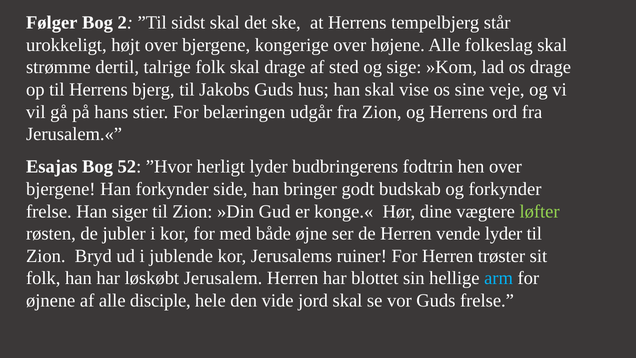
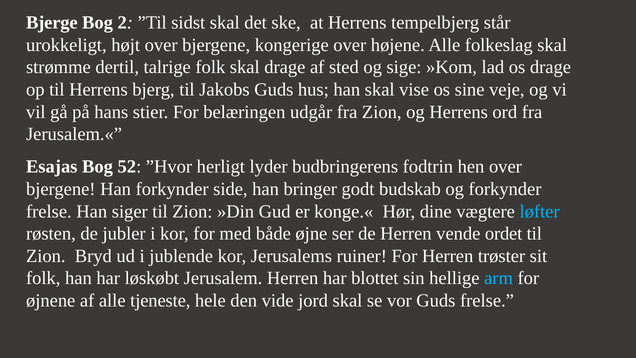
Følger: Følger -> Bjerge (52, 23)
løfter colour: light green -> light blue (540, 211)
vende lyder: lyder -> ordet (504, 234)
disciple: disciple -> tjeneste (160, 300)
